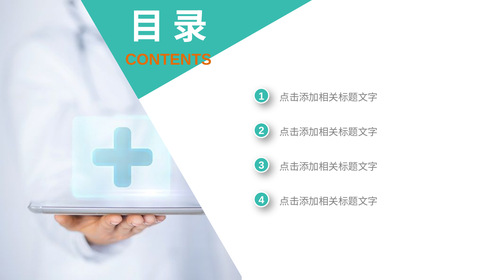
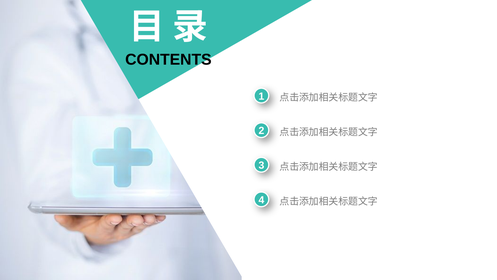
CONTENTS colour: orange -> black (168, 59)
